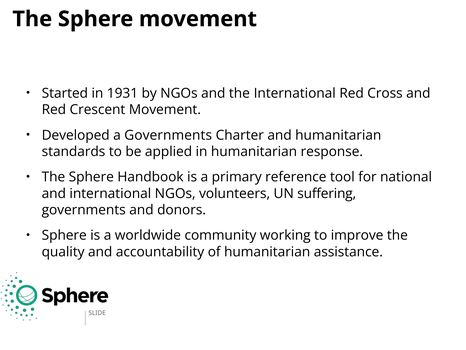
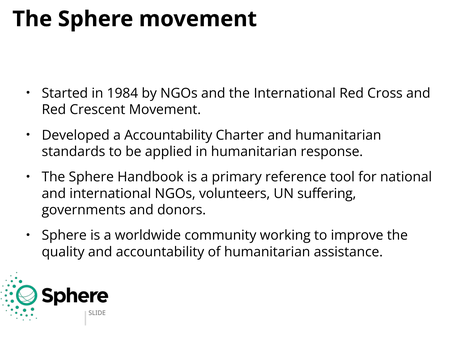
1931: 1931 -> 1984 (122, 93)
a Governments: Governments -> Accountability (168, 135)
